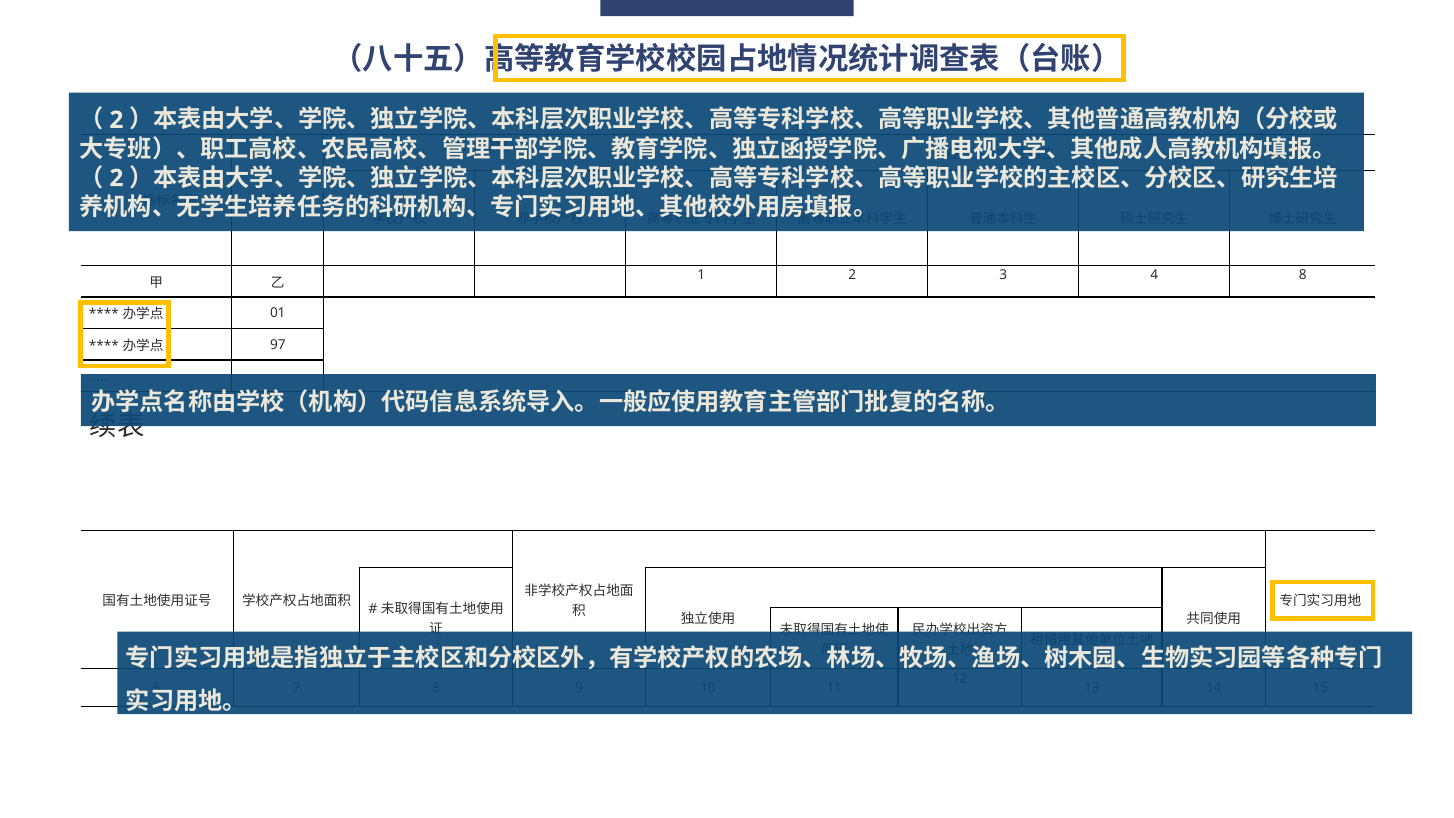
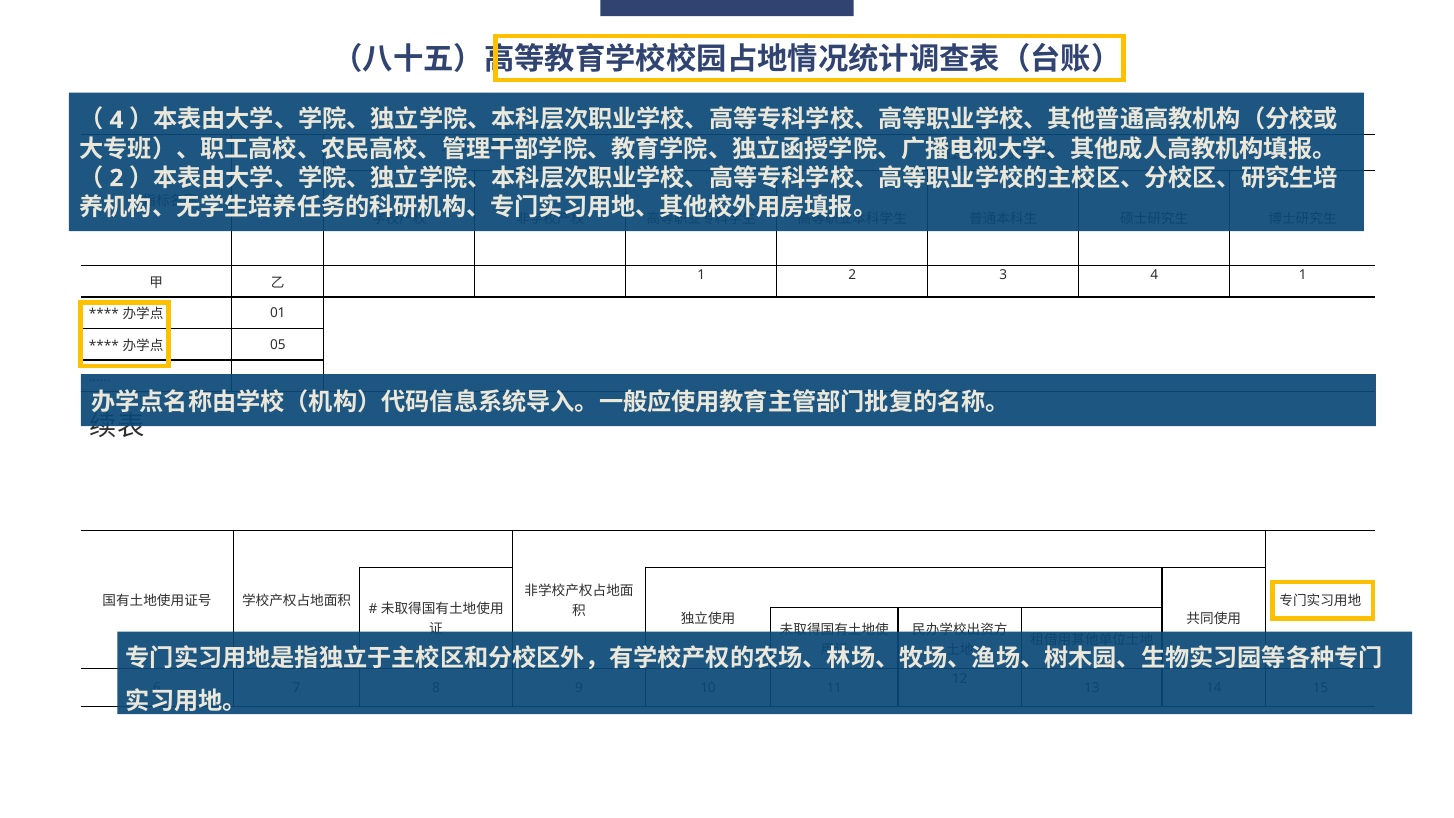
2: 2 -> 4 (116, 120)
4 8: 8 -> 1 (1303, 275)
97: 97 -> 05 (278, 345)
